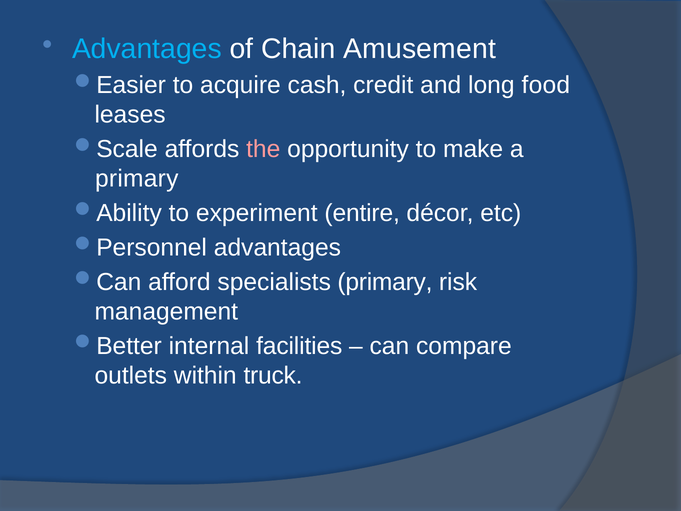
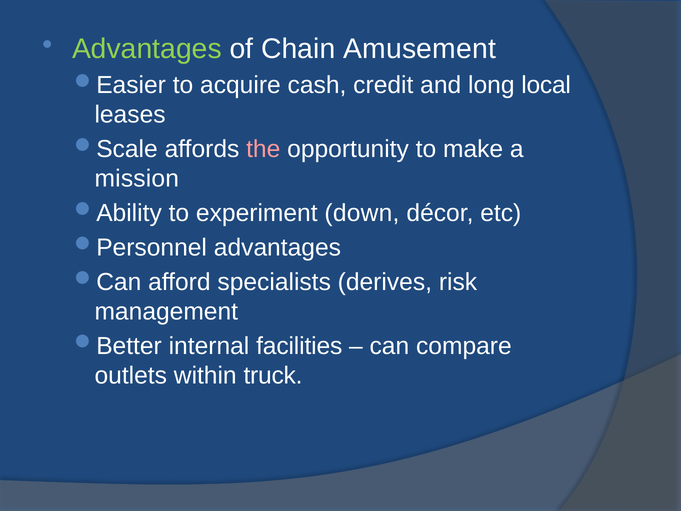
Advantages colour: light blue -> light green (147, 49)
food: food -> local (546, 85)
primary: primary -> mission (137, 179)
entire: entire -> down (362, 213)
specialists primary: primary -> derives (385, 282)
